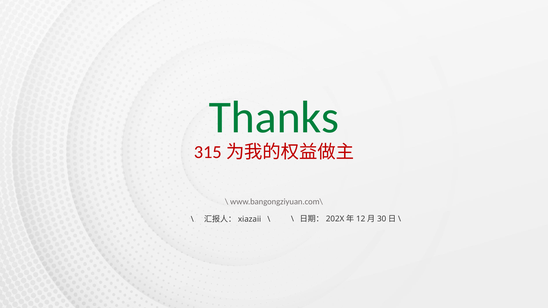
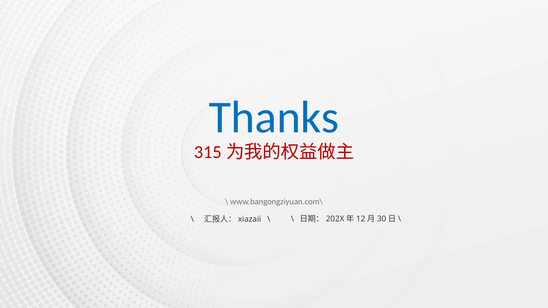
Thanks colour: green -> blue (274, 118)
